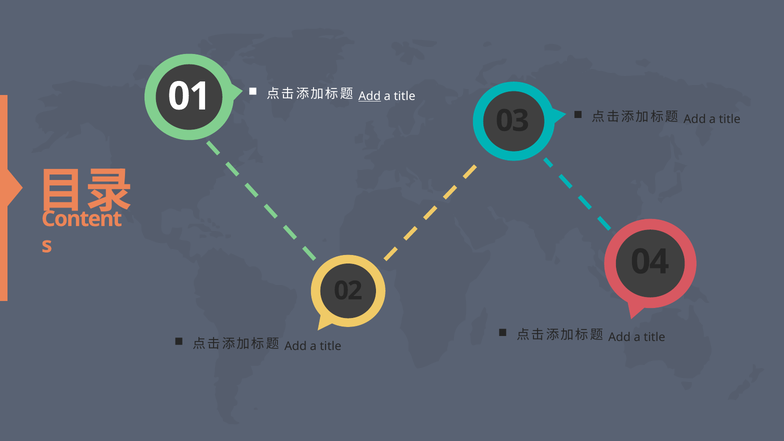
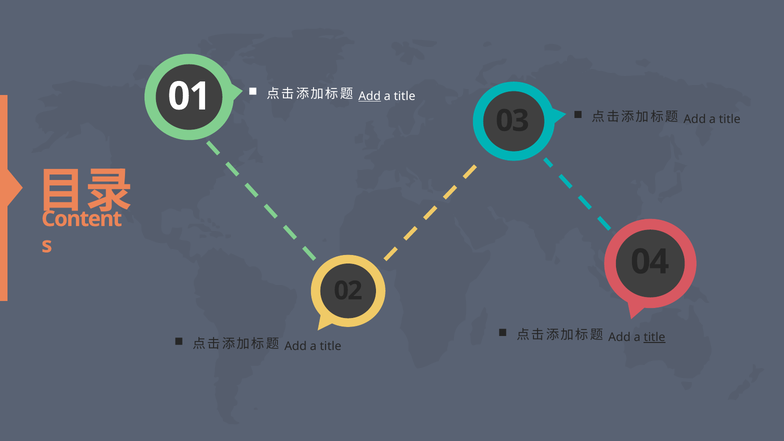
title underline: none -> present (654, 337)
